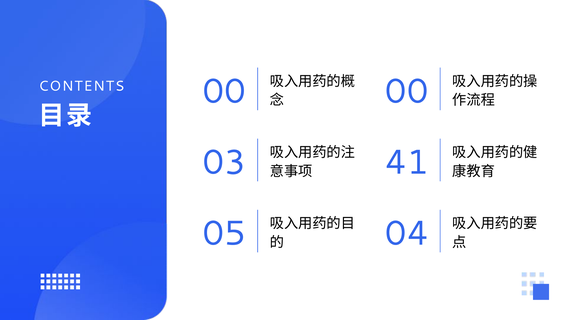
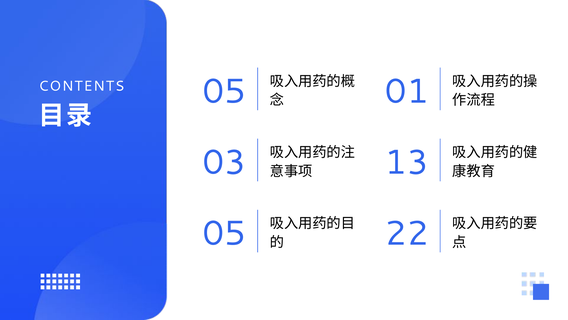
CONTENTS 00: 00 -> 05 (224, 91)
00: 00 -> 01 (407, 91)
41: 41 -> 13 (407, 162)
04: 04 -> 22 (407, 233)
